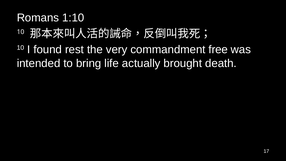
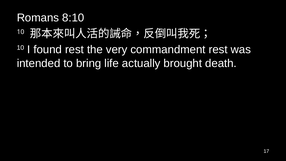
1:10: 1:10 -> 8:10 (73, 18)
commandment free: free -> rest (218, 50)
